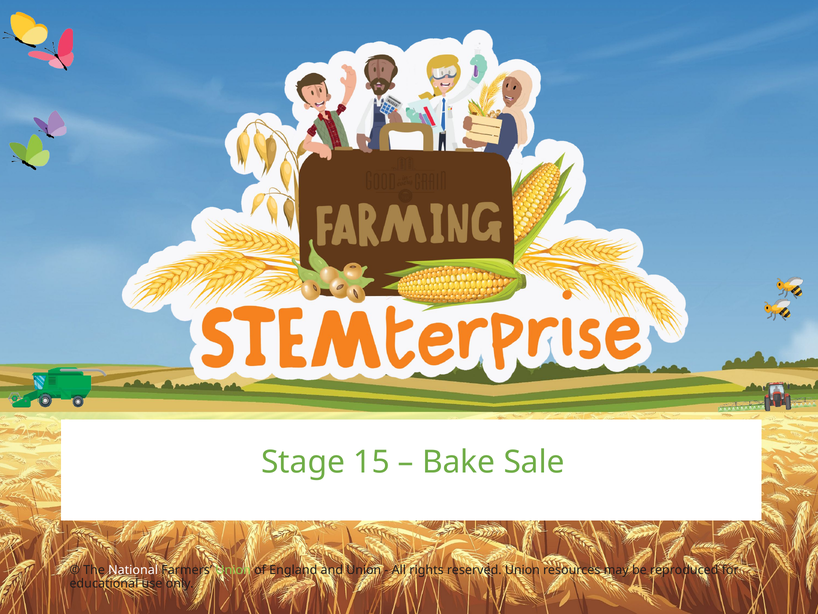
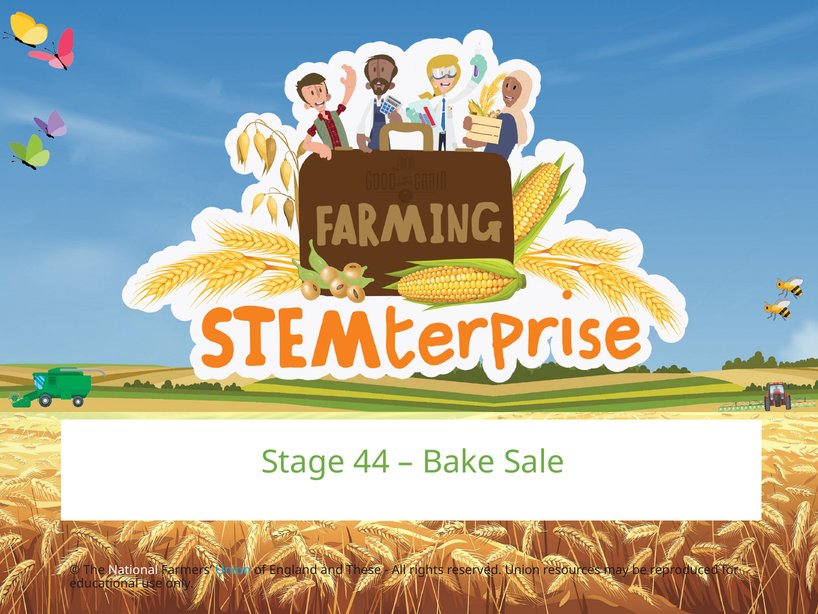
15: 15 -> 44 (372, 462)
Union colour: light green -> light blue (233, 570)
and Union: Union -> These (364, 570)
